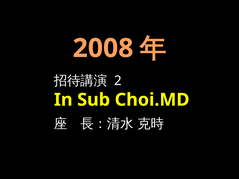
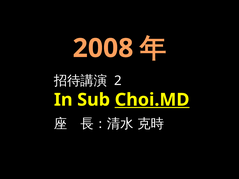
Choi.MD underline: none -> present (152, 100)
